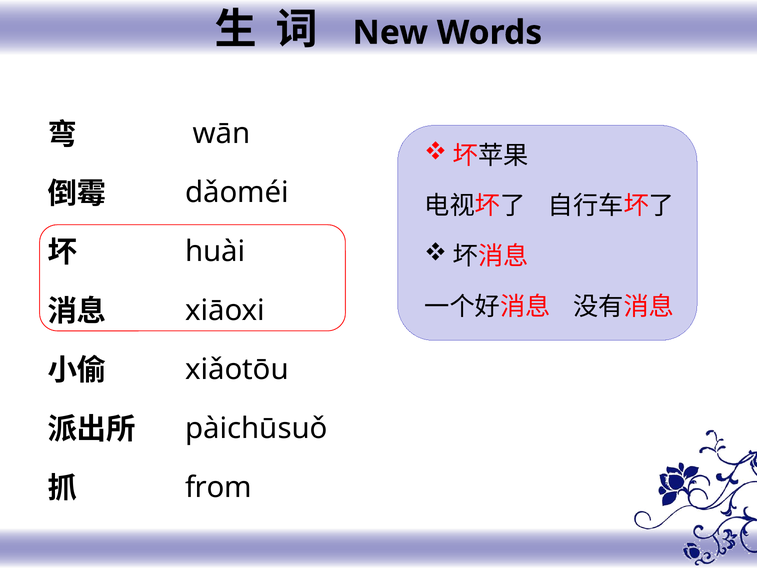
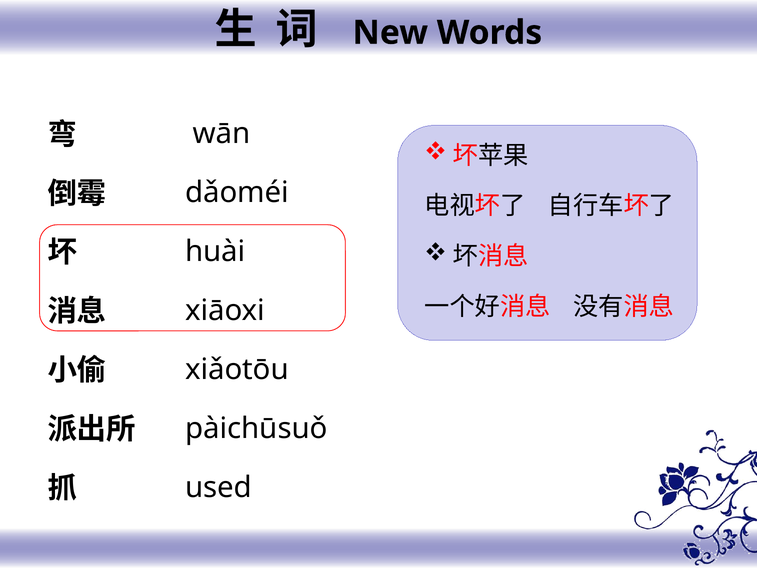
from: from -> used (218, 487)
